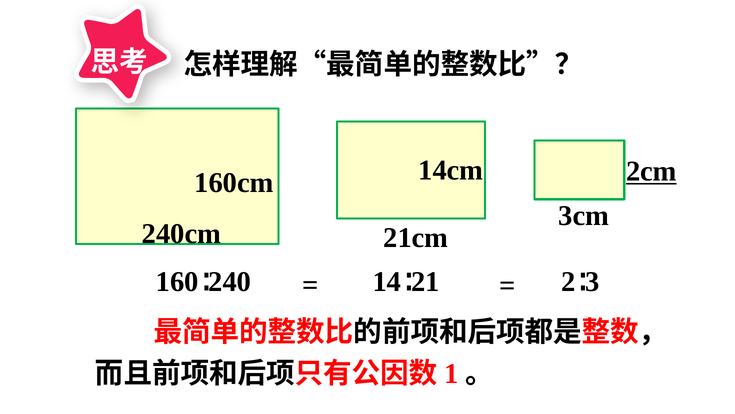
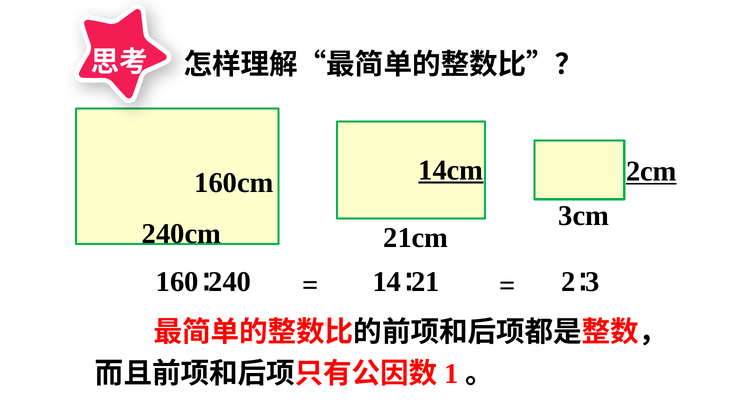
14cm underline: none -> present (451, 170)
